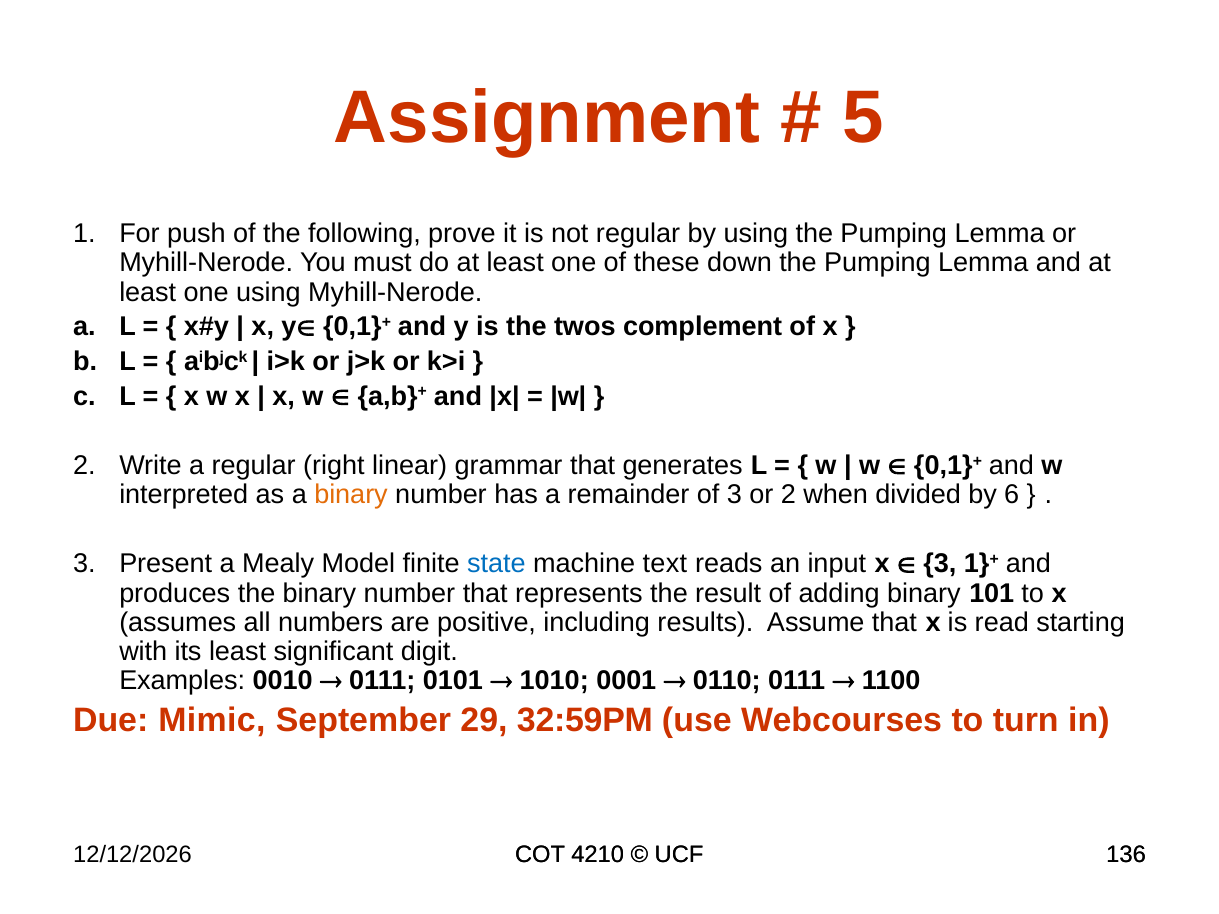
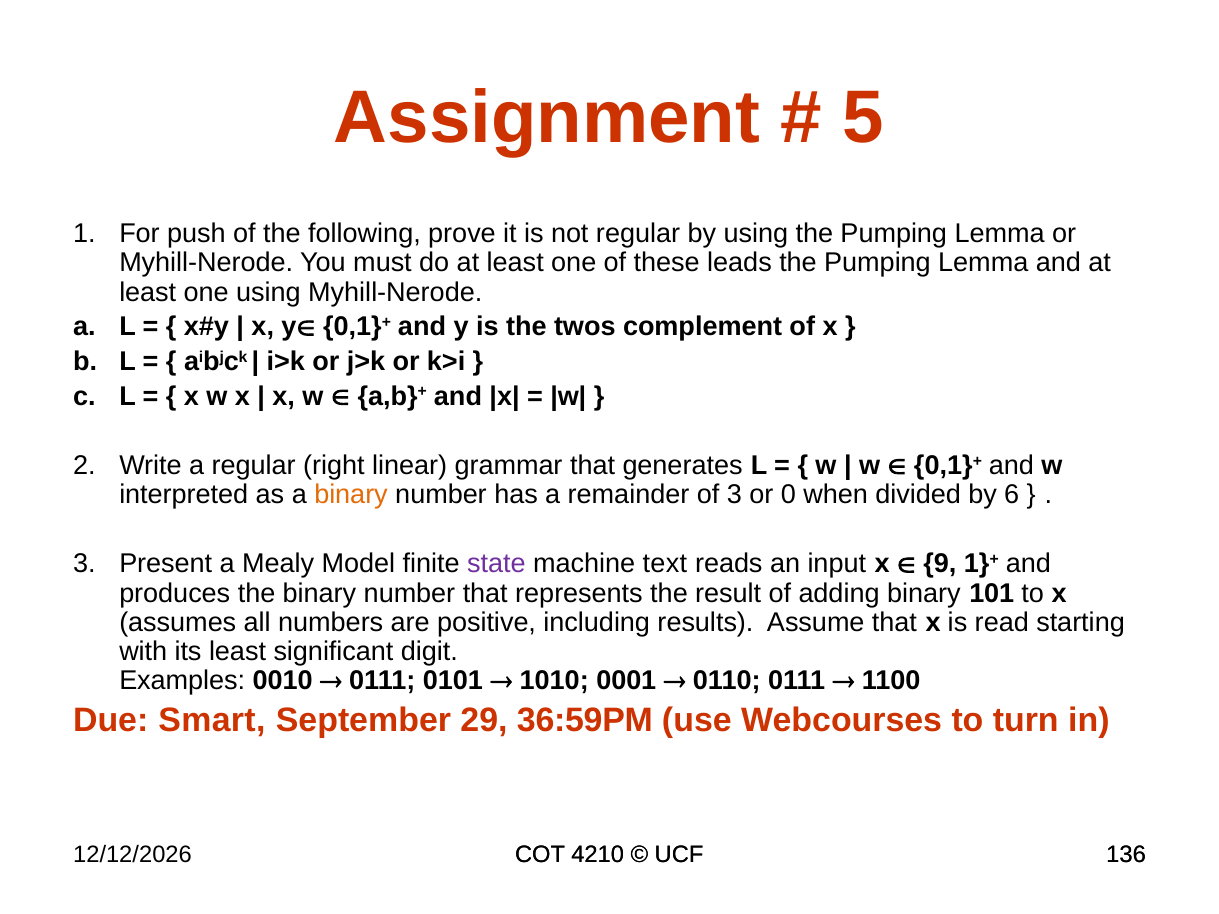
down: down -> leads (740, 263)
or 2: 2 -> 0 (788, 495)
state colour: blue -> purple (496, 564)
3: 3 -> 9 (940, 564)
Mimic: Mimic -> Smart (212, 721)
32:59PM: 32:59PM -> 36:59PM (585, 721)
